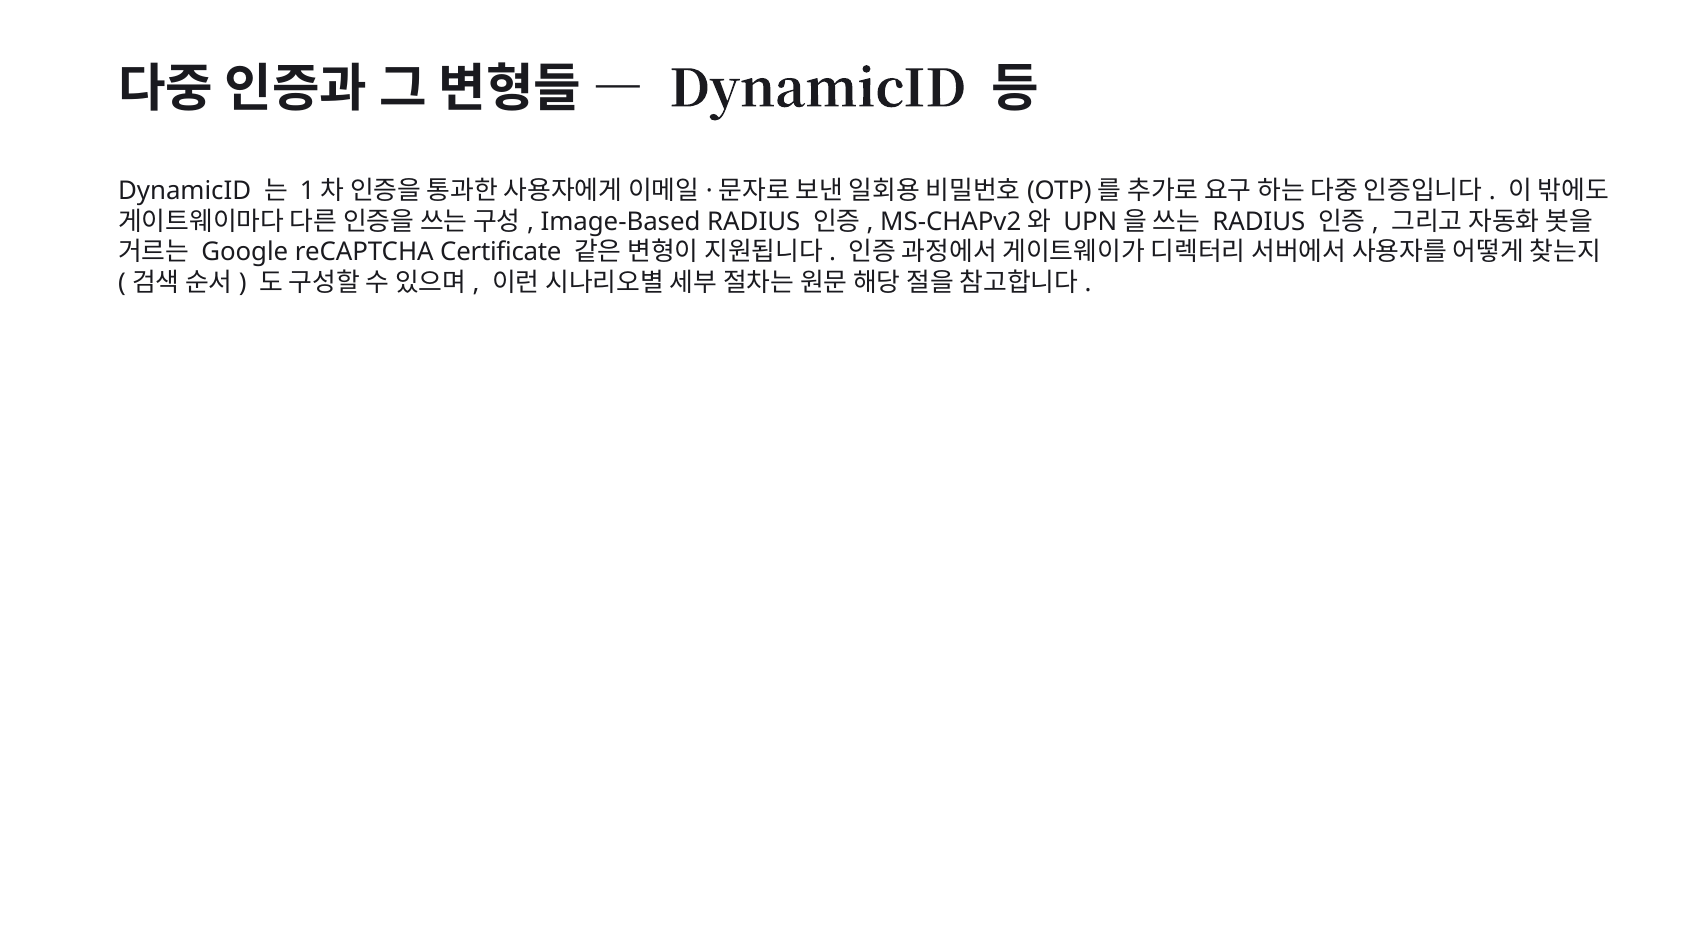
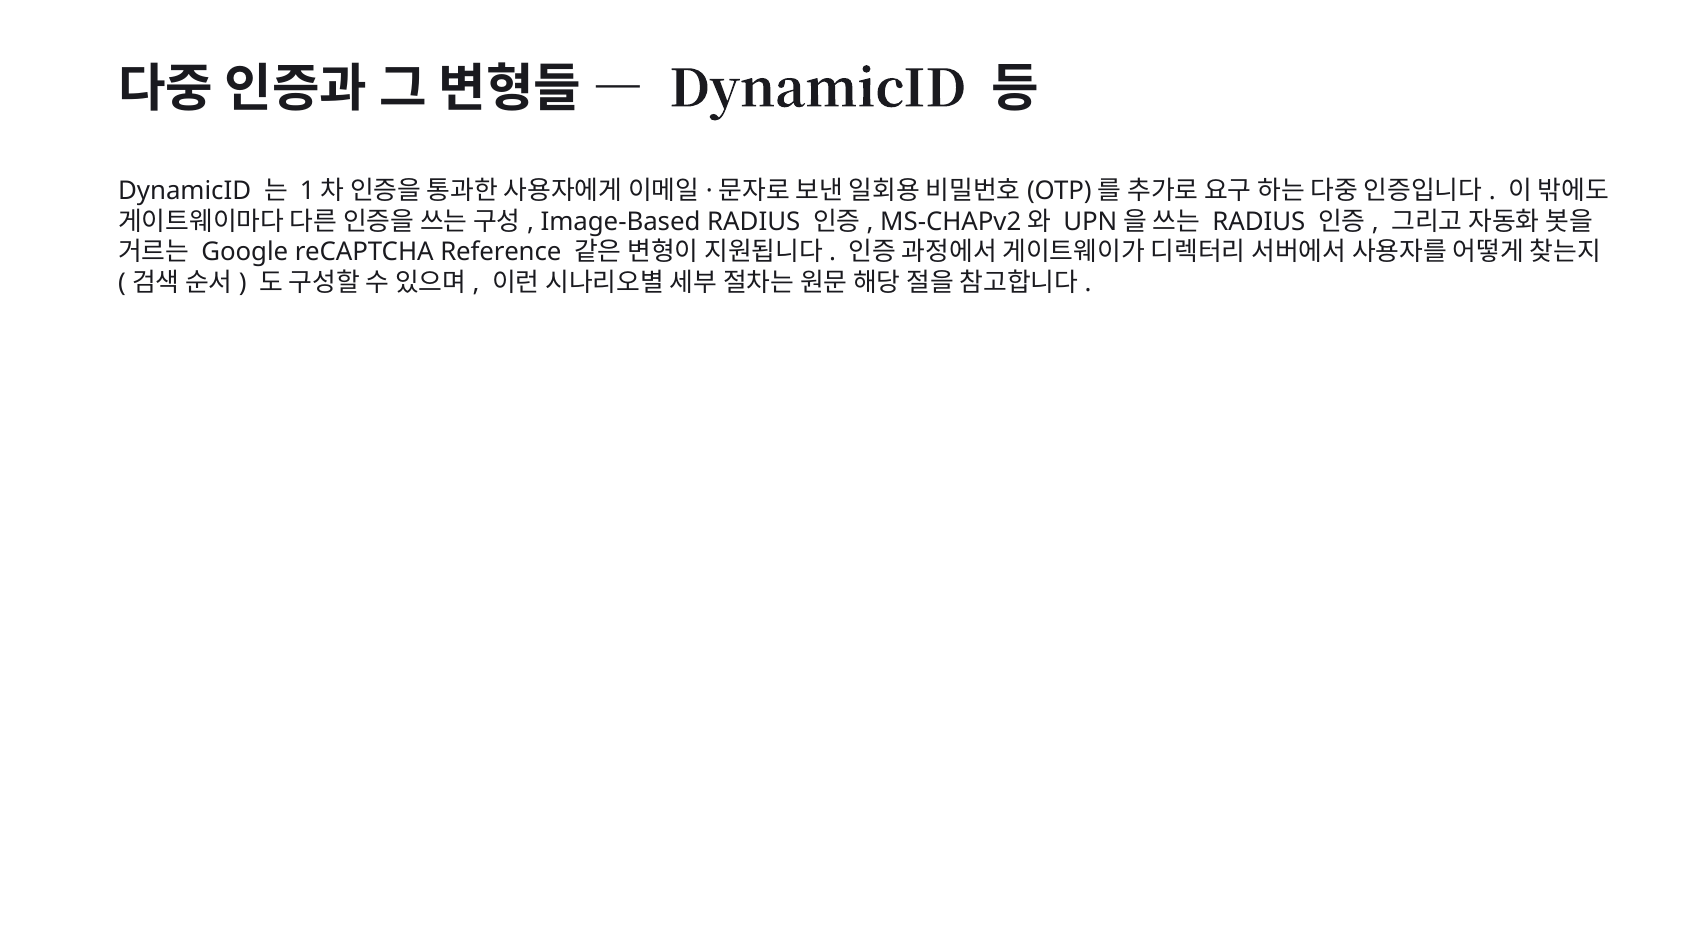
Certificate: Certificate -> Reference (501, 253)
